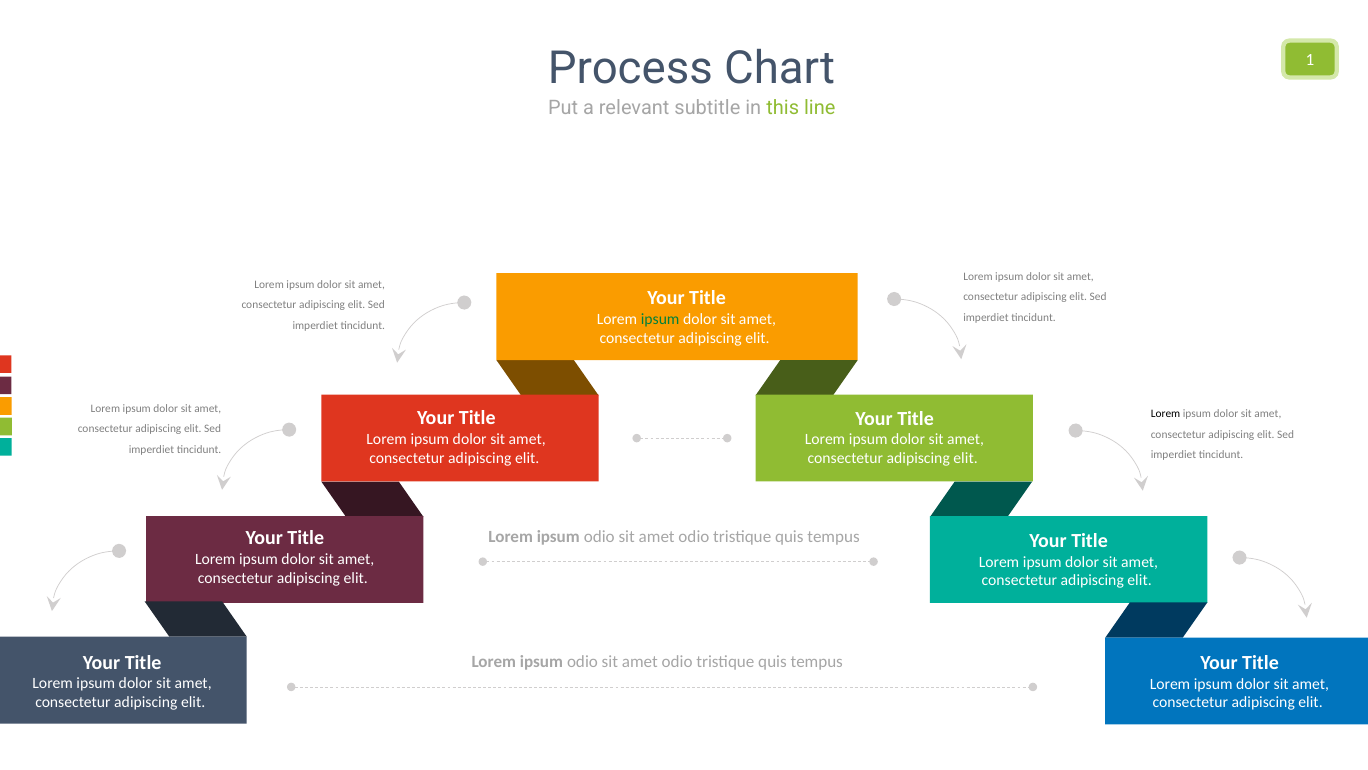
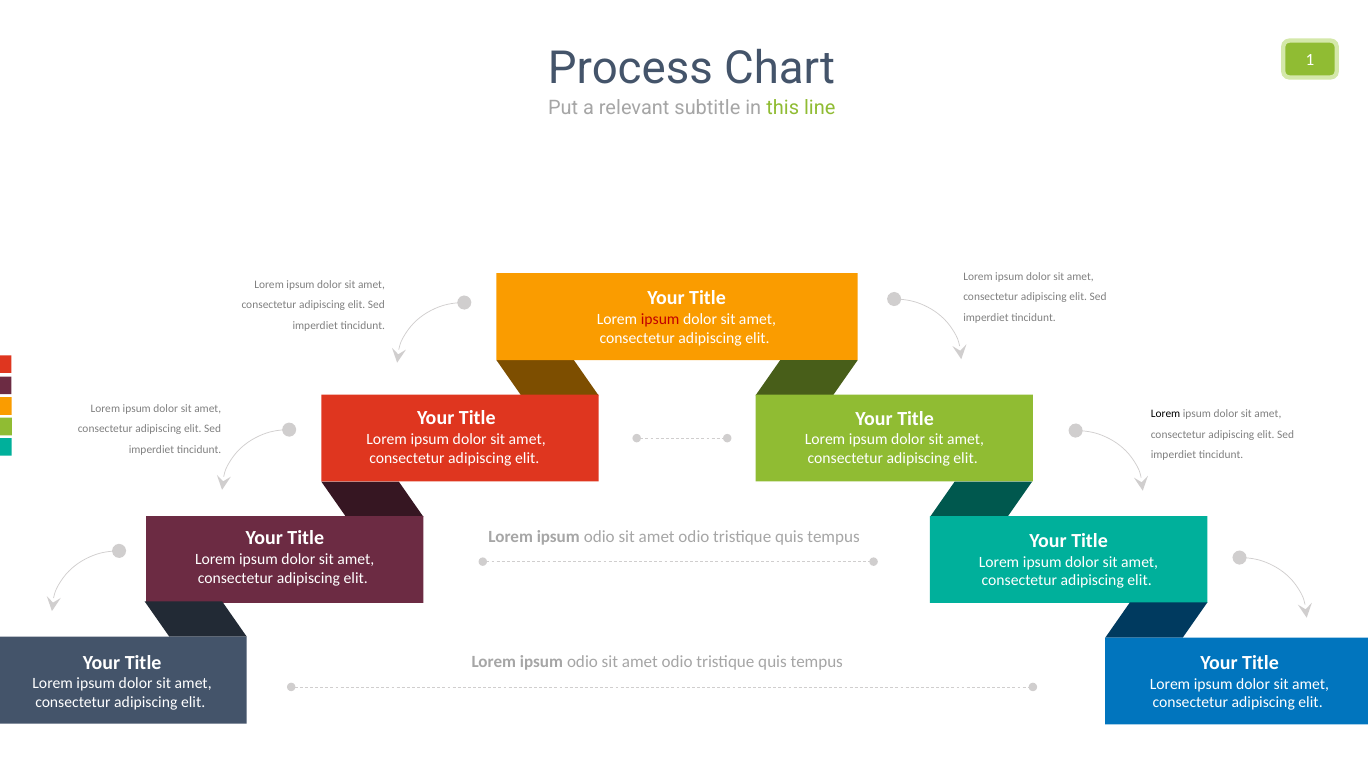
ipsum colour: green -> red (660, 319)
